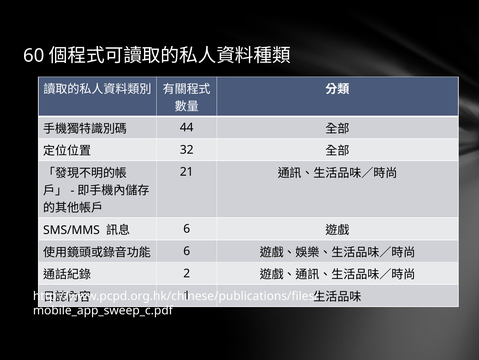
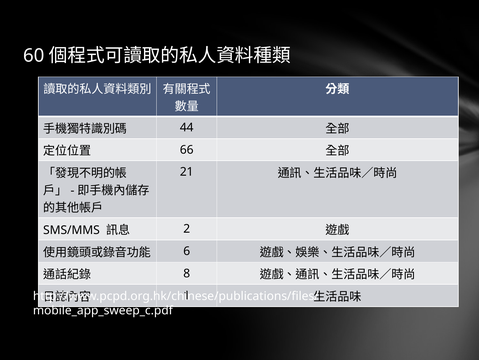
32: 32 -> 66 (187, 149)
6: 6 -> 2 (187, 229)
2: 2 -> 8 (187, 273)
